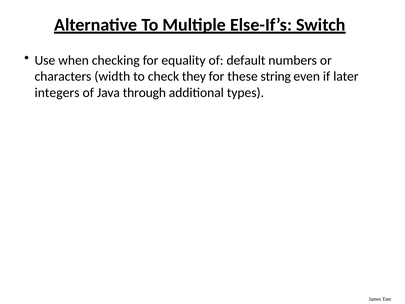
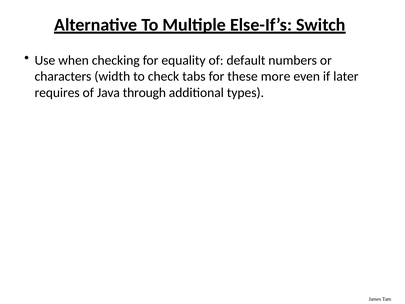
they: they -> tabs (194, 76)
string: string -> more (276, 76)
integers: integers -> requires (57, 93)
